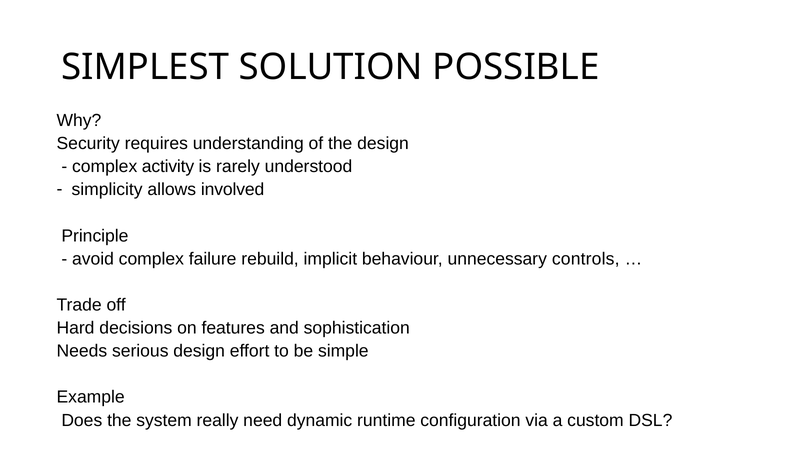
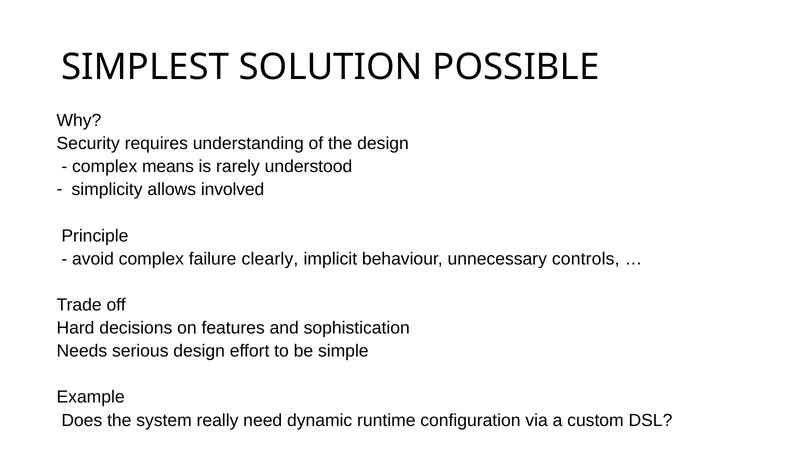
activity: activity -> means (168, 167)
rebuild: rebuild -> clearly (270, 259)
